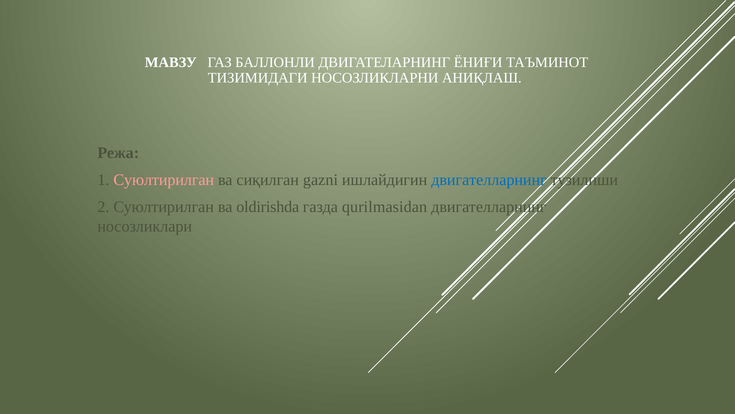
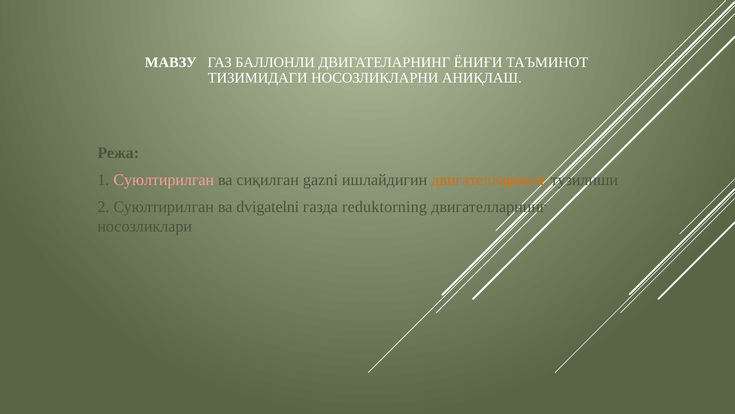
двигателларнинг colour: blue -> orange (489, 180)
oldirishda: oldirishda -> dvigatelni (268, 207)
qurilmasidan: qurilmasidan -> reduktorning (385, 207)
